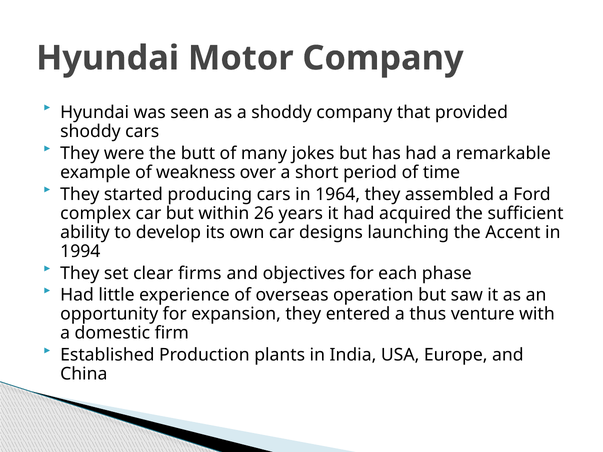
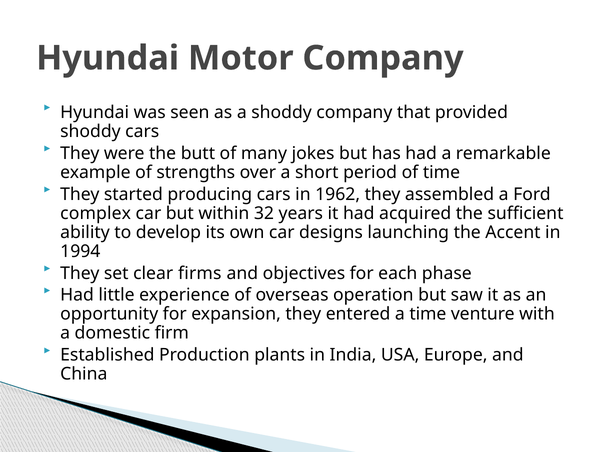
weakness: weakness -> strengths (196, 172)
1964: 1964 -> 1962 (338, 194)
26: 26 -> 32 (264, 213)
a thus: thus -> time (428, 314)
